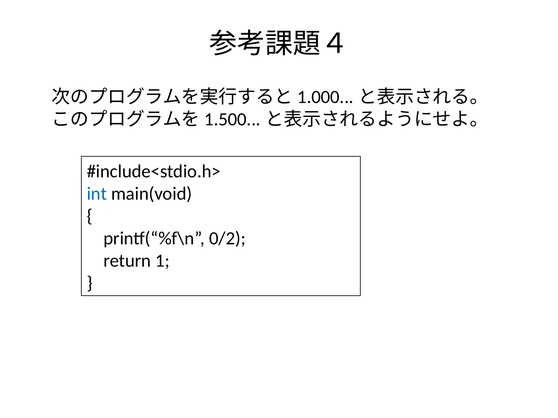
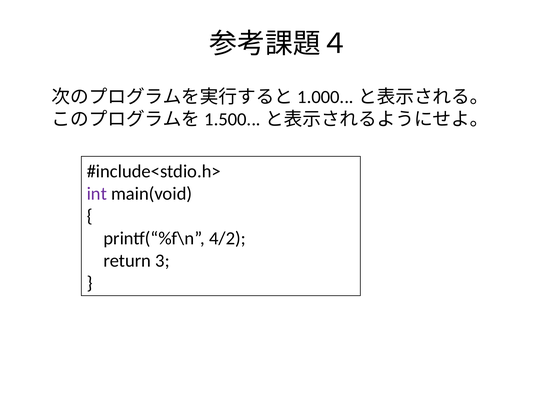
int colour: blue -> purple (97, 194)
0/2: 0/2 -> 4/2 (227, 239)
1: 1 -> 3 (162, 261)
